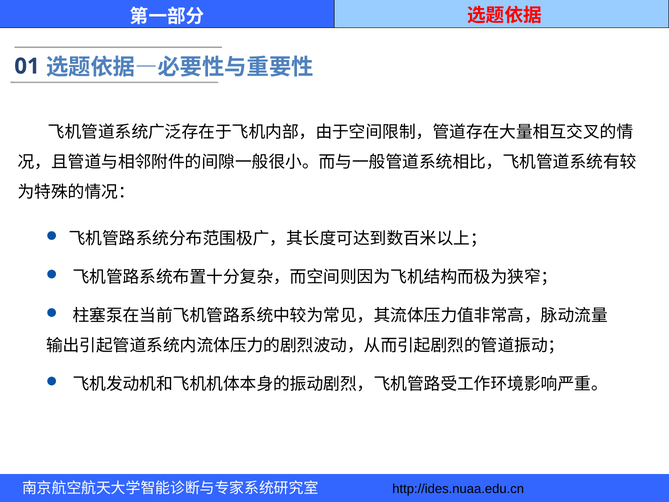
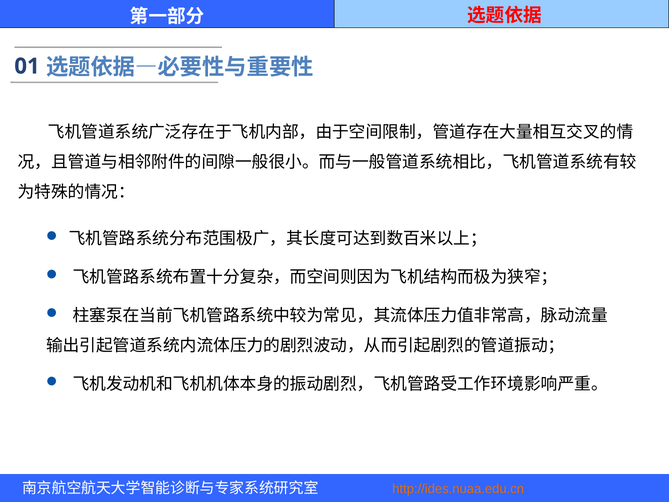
http://ides.nuaa.edu.cn colour: black -> orange (458, 489)
